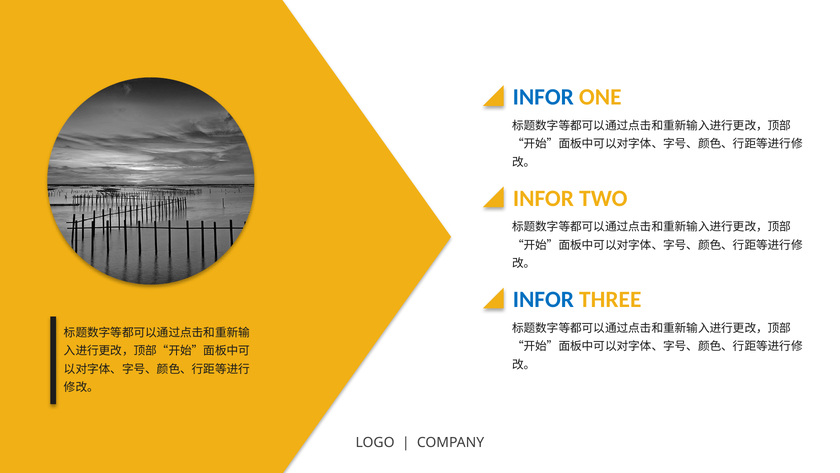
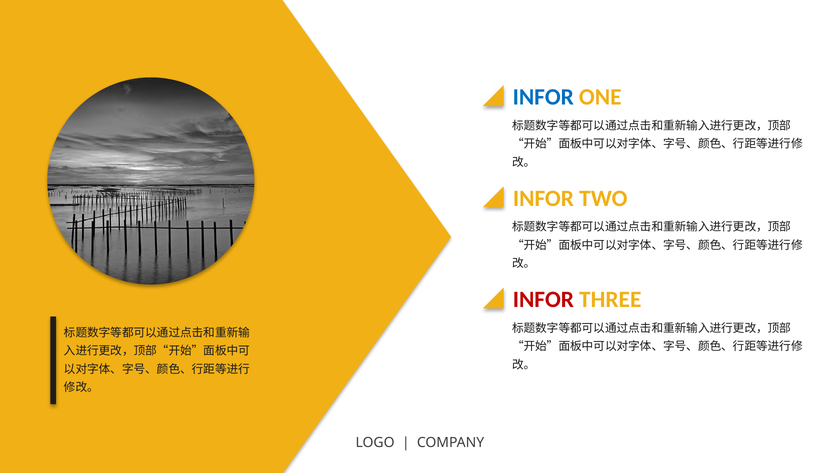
INFOR colour: blue -> red (543, 299)
